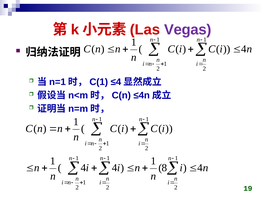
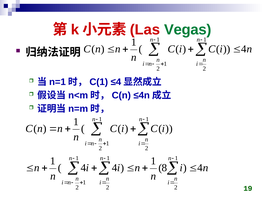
Vegas colour: purple -> green (188, 30)
